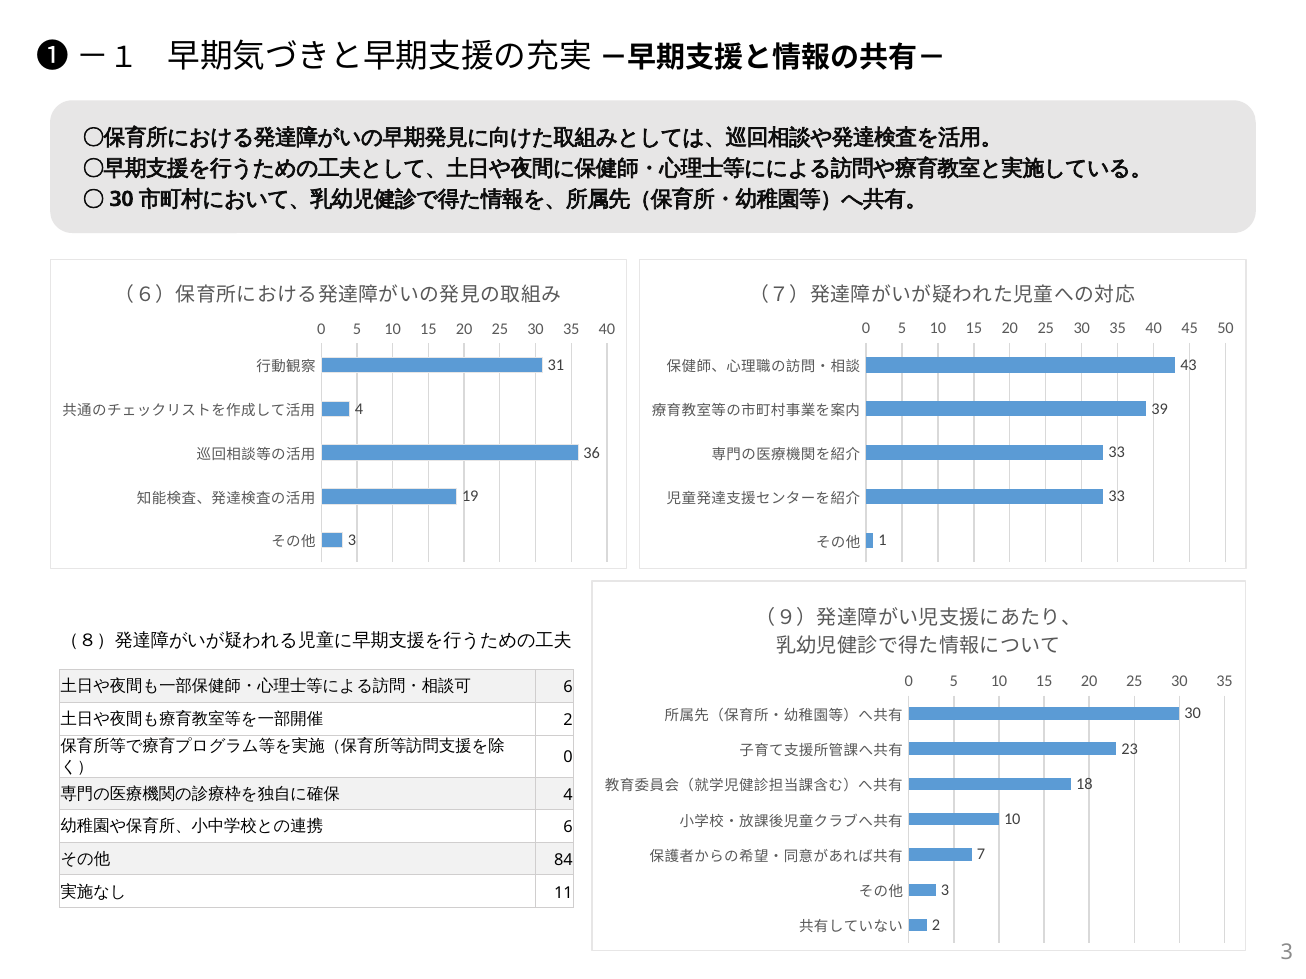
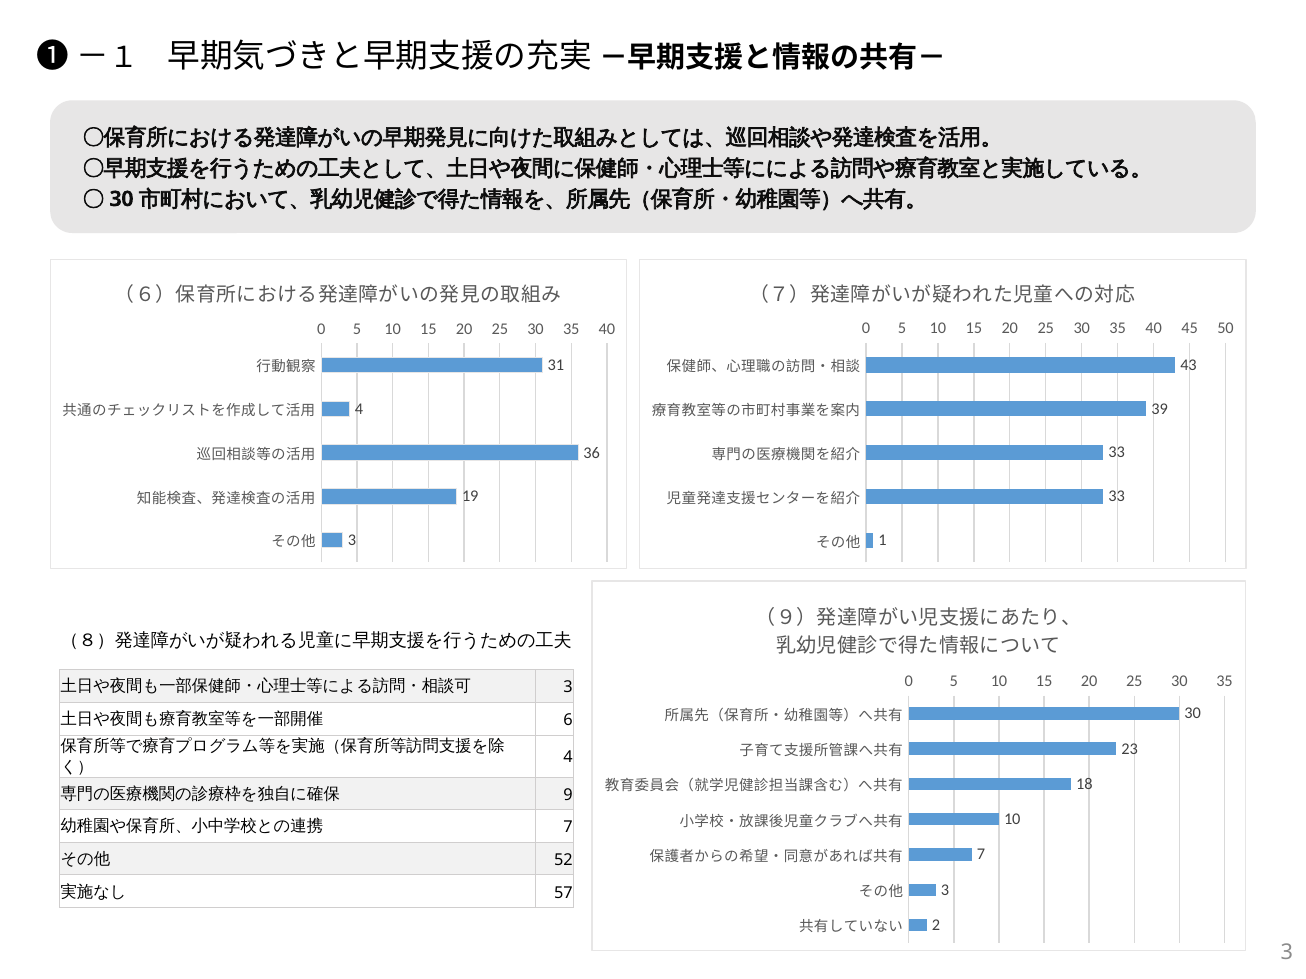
6: 6 -> 3 (568, 688)
2: 2 -> 6 (568, 720)
0: 0 -> 4 (568, 758)
4: 4 -> 9 (568, 795)
6: 6 -> 7 (568, 828)
84: 84 -> 52 (563, 860)
11: 11 -> 57 (563, 893)
